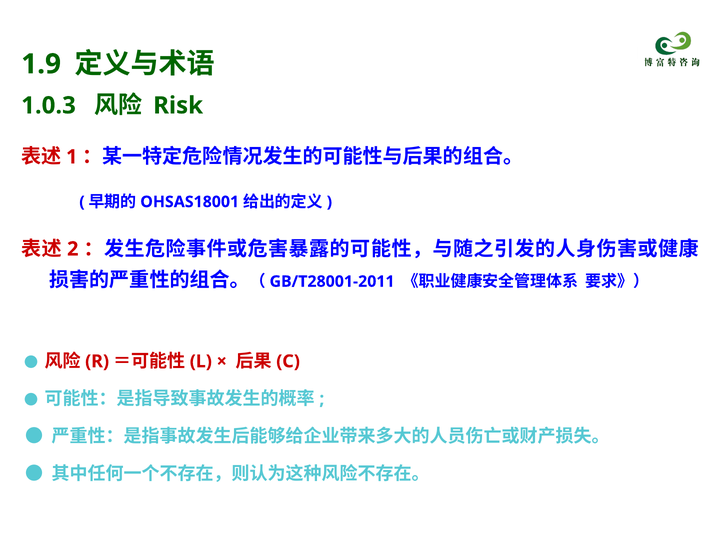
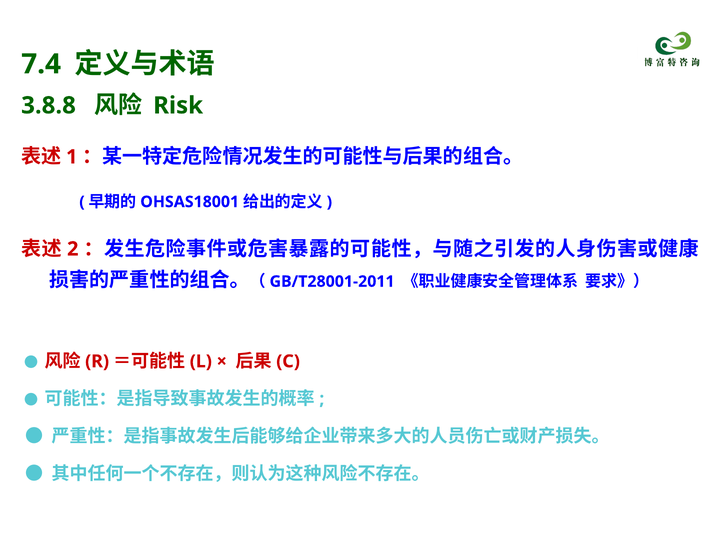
1.9: 1.9 -> 7.4 (41, 64)
1.0.3: 1.0.3 -> 3.8.8 (49, 105)
